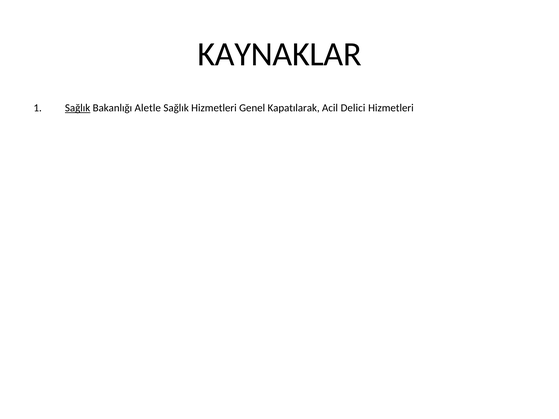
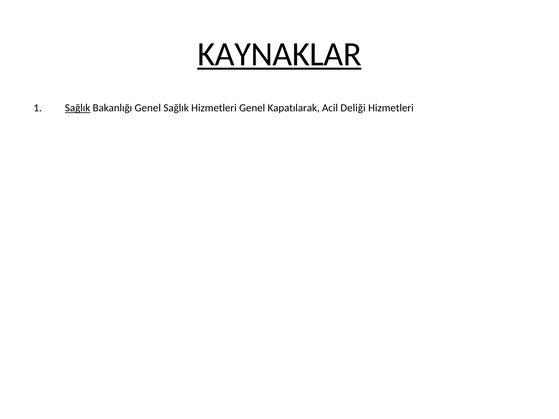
KAYNAKLAR underline: none -> present (280, 54)
Bakanlığı Aletle: Aletle -> Genel (148, 108)
Delici: Delici -> Deliği (353, 108)
